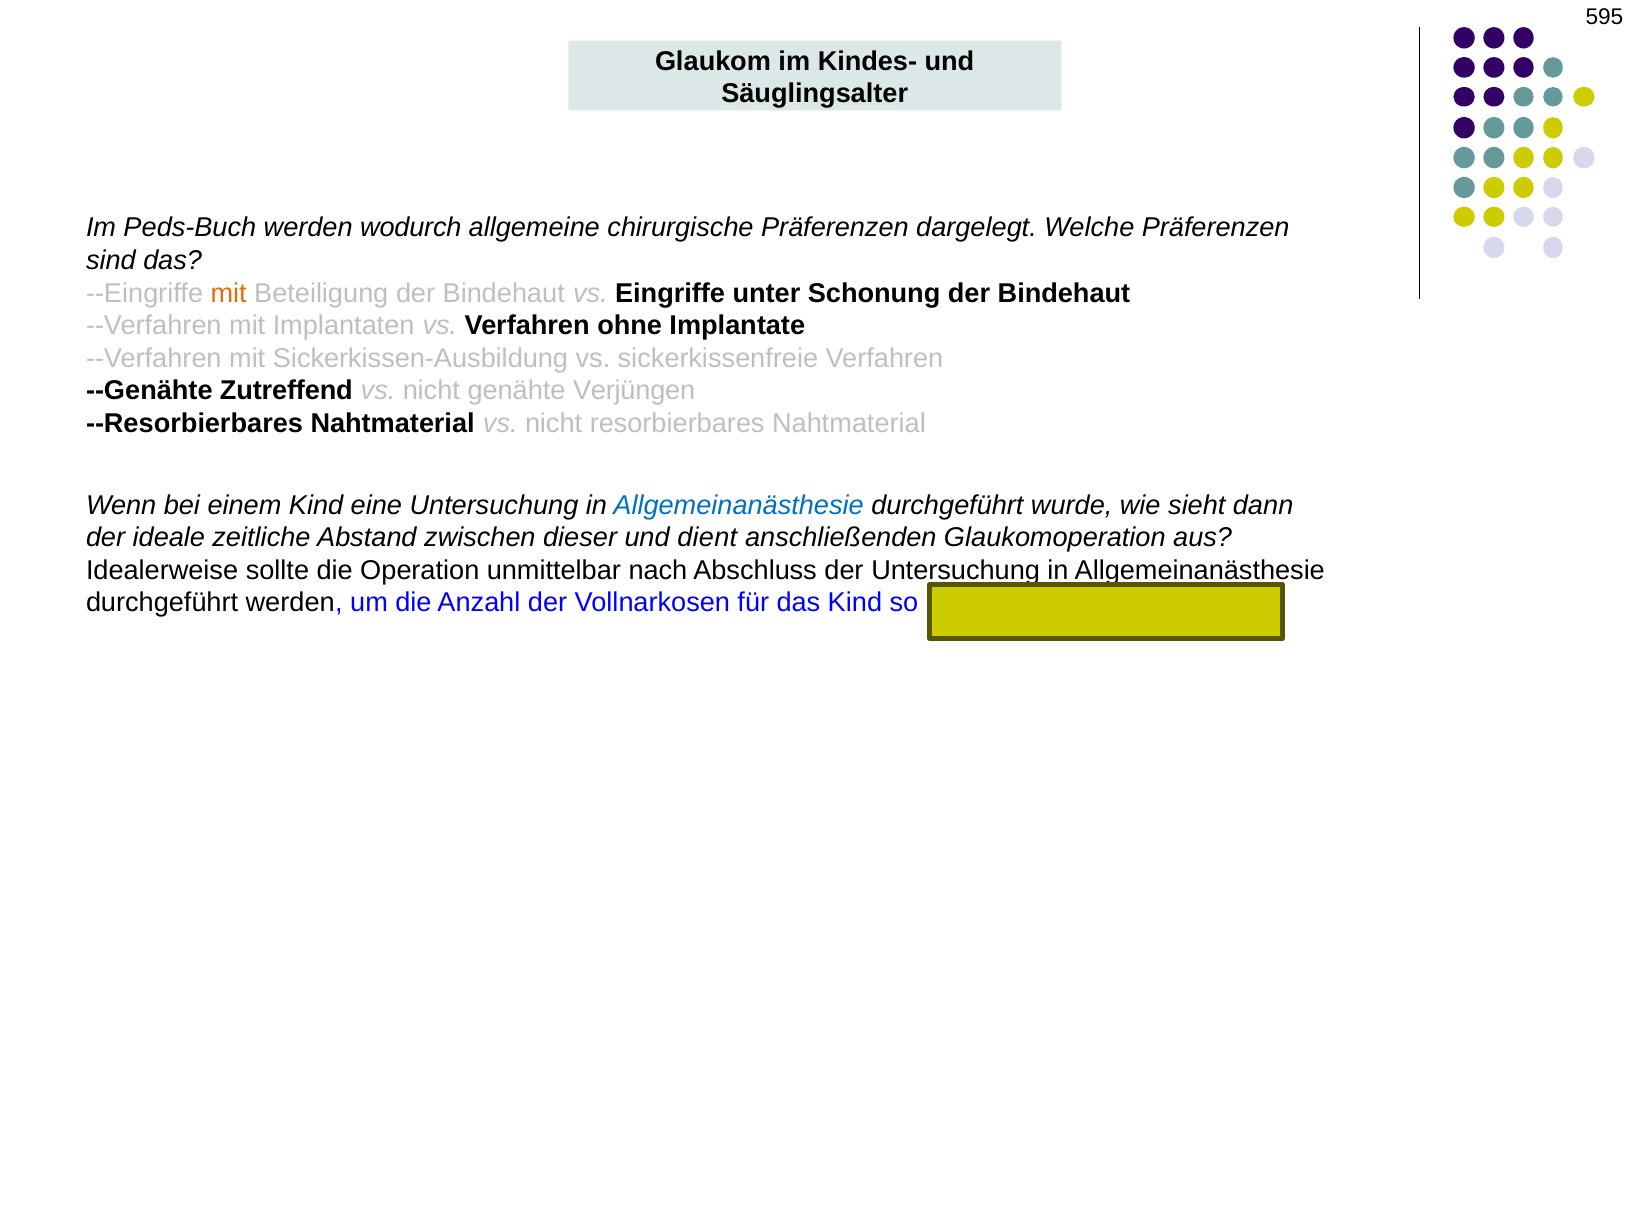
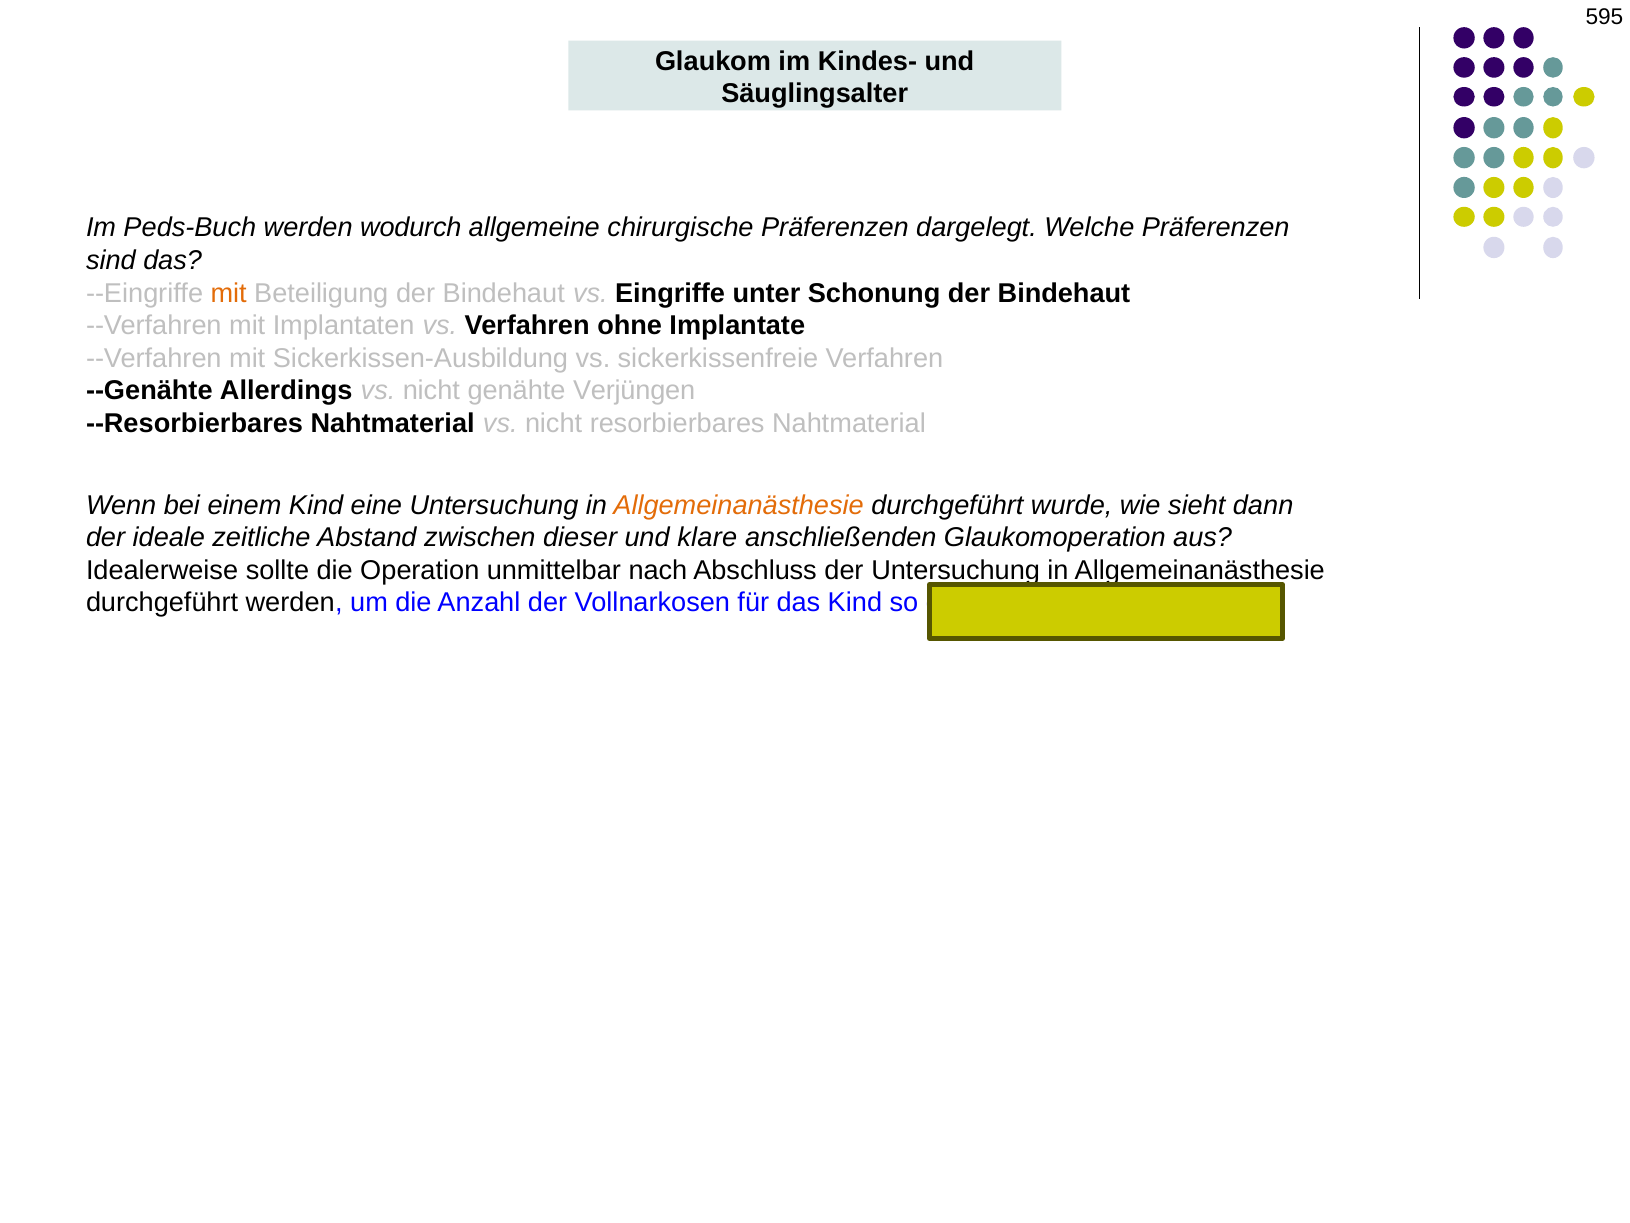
Zutreffend: Zutreffend -> Allerdings (286, 391)
Allgemeinanästhesie colour: blue -> orange (739, 505)
dient: dient -> klare (707, 537)
